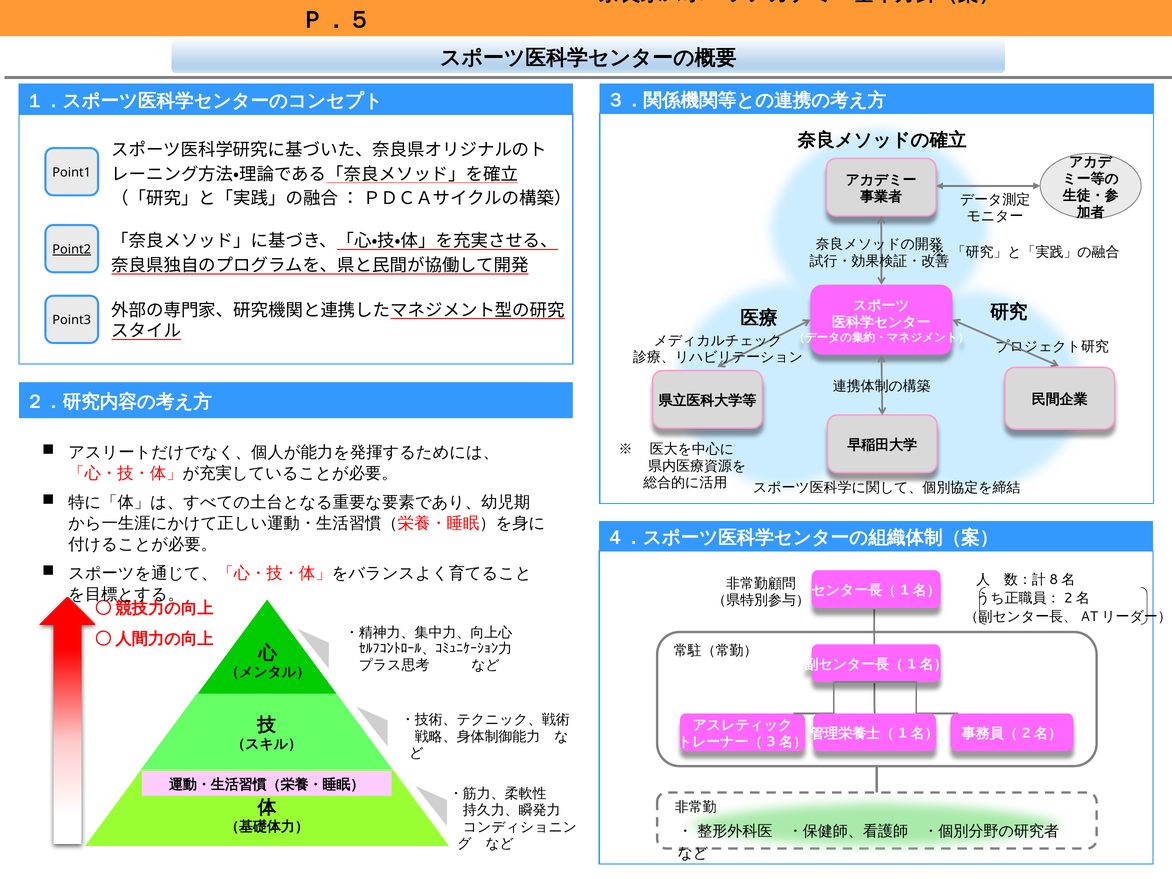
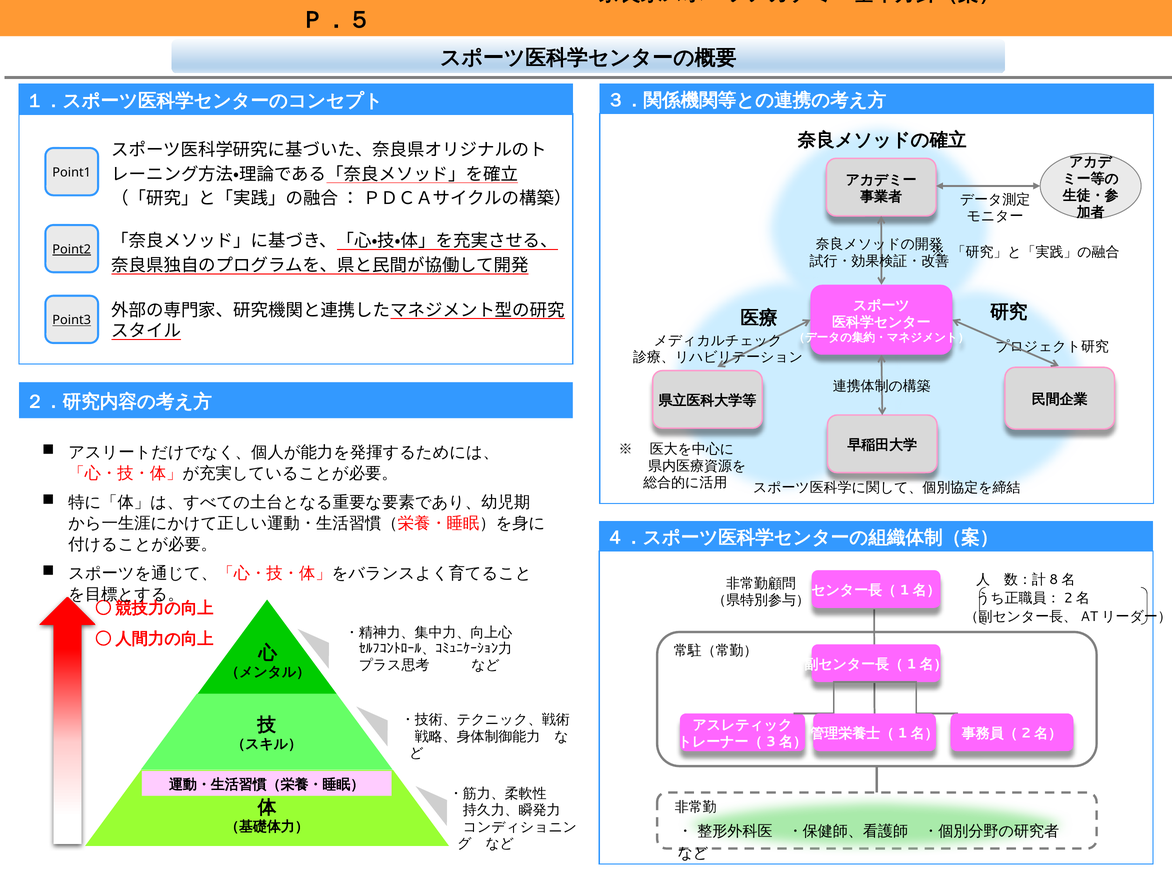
Point3 underline: none -> present (72, 320)
